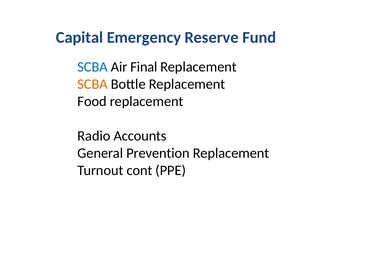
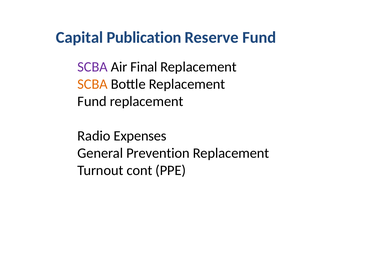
Emergency: Emergency -> Publication (144, 37)
SCBA colour: blue -> purple (93, 67)
Food: Food -> Fund (92, 101)
Accounts: Accounts -> Expenses (140, 136)
